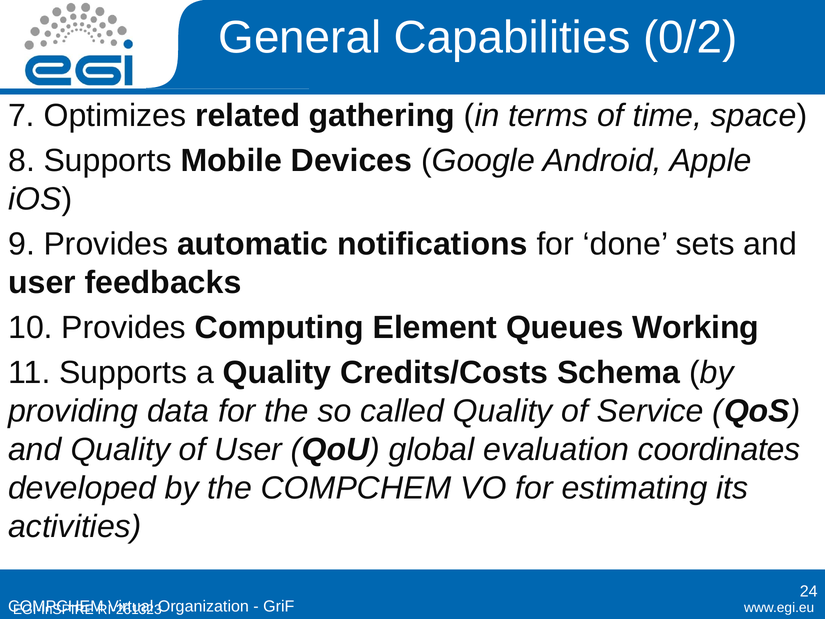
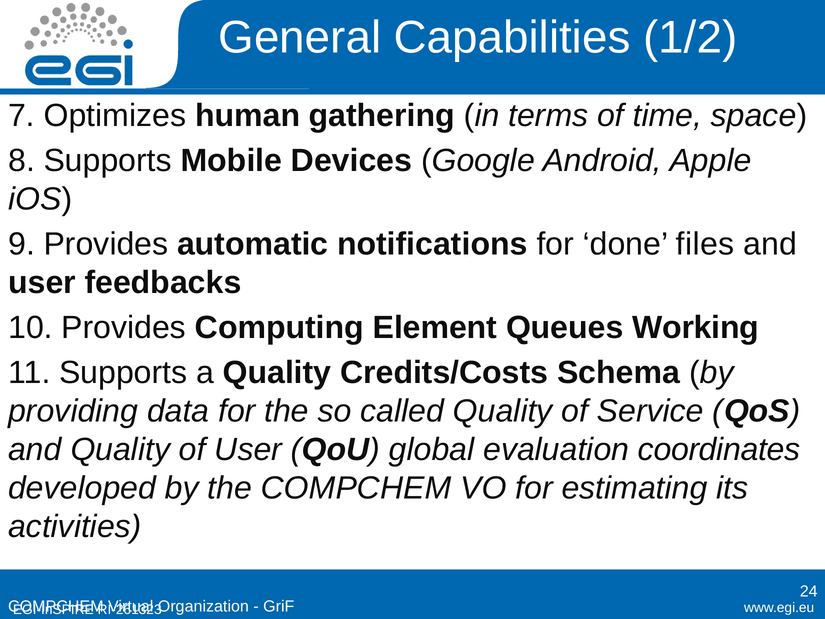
0/2: 0/2 -> 1/2 (690, 38)
related: related -> human (248, 116)
sets: sets -> files (705, 244)
